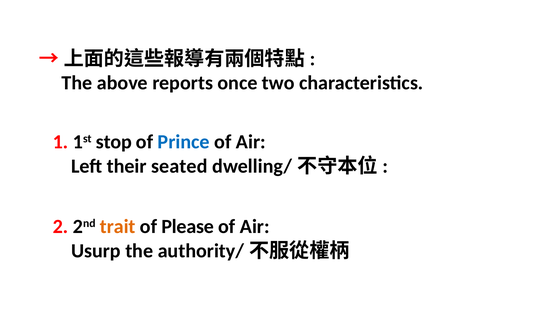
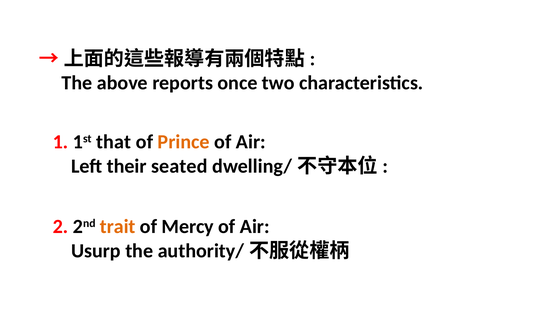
stop: stop -> that (114, 142)
Prince colour: blue -> orange (184, 142)
Please: Please -> Mercy (188, 226)
